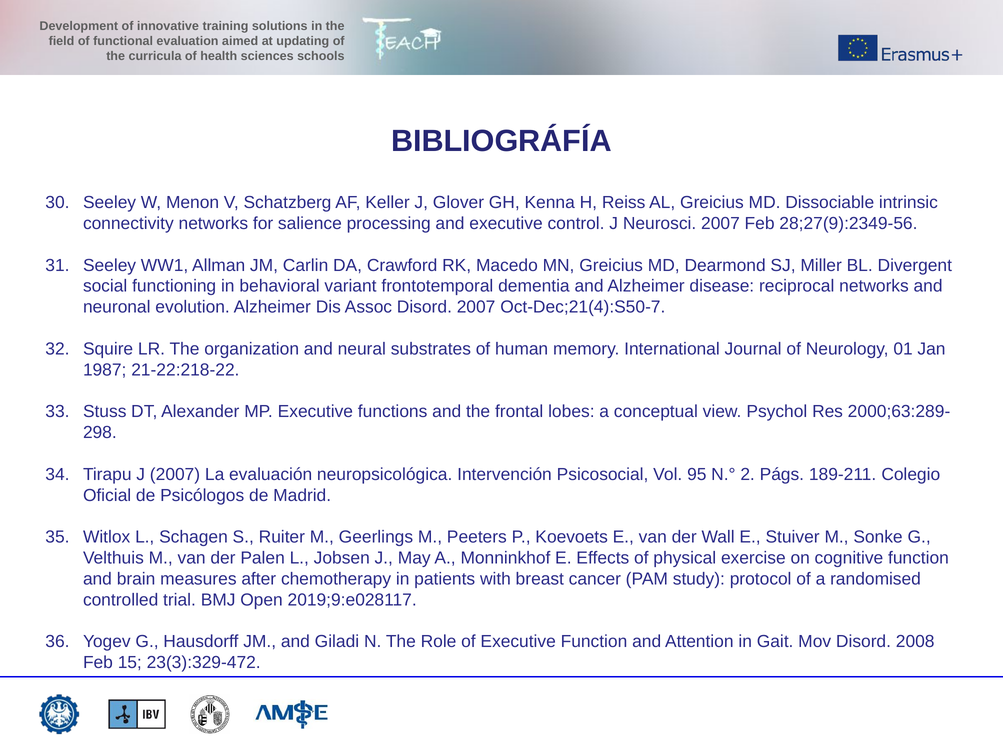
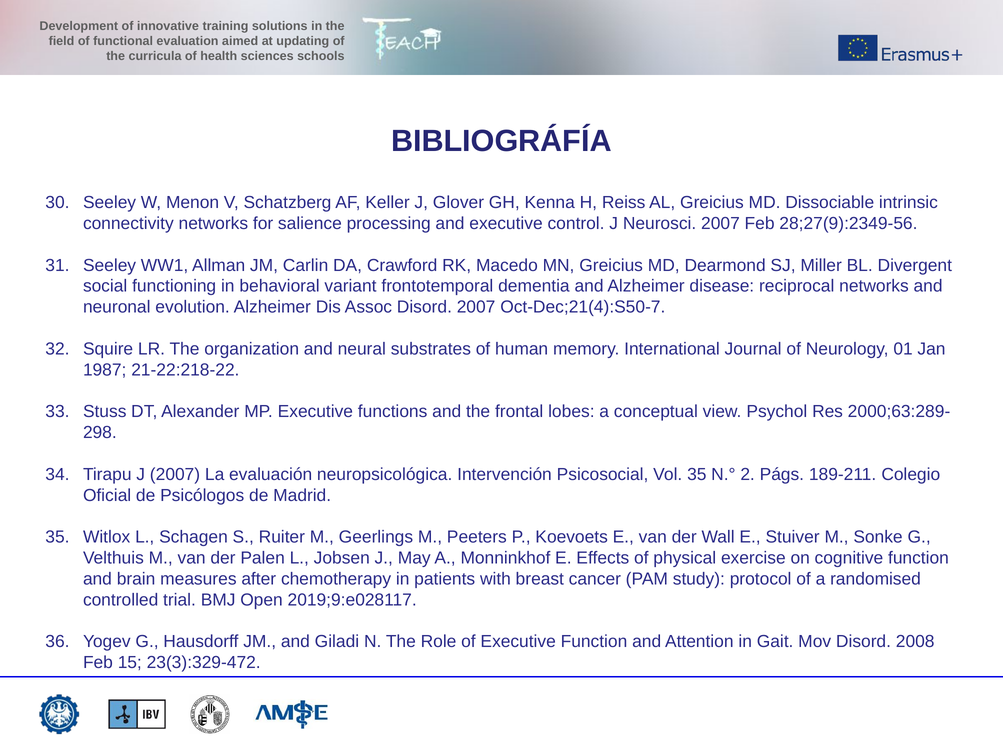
Vol 95: 95 -> 35 (697, 474)
